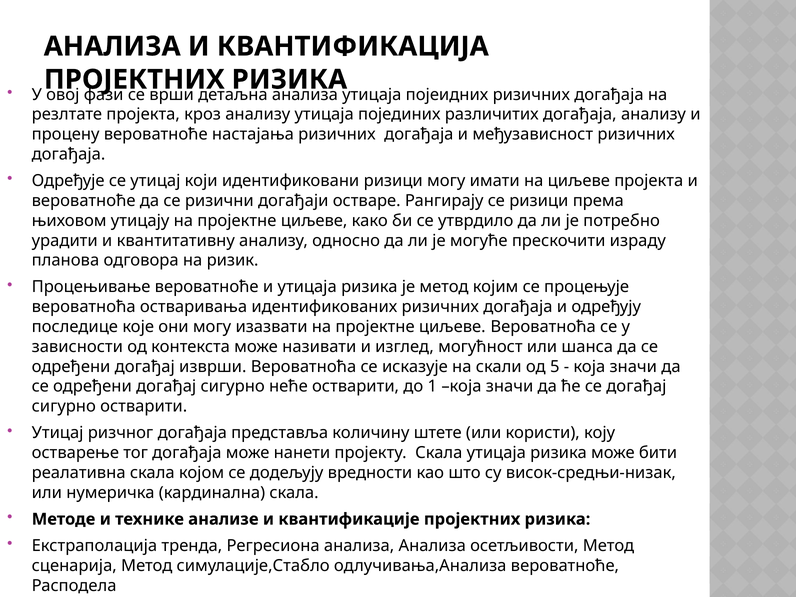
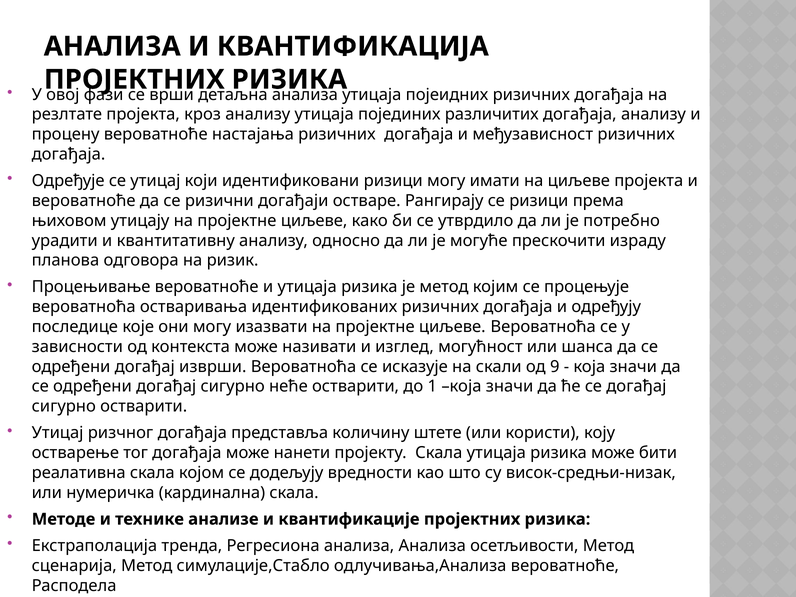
5: 5 -> 9 (555, 367)
